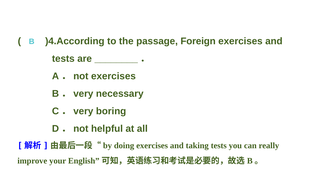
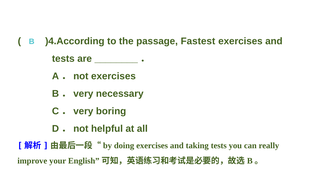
Foreign: Foreign -> Fastest (198, 41)
